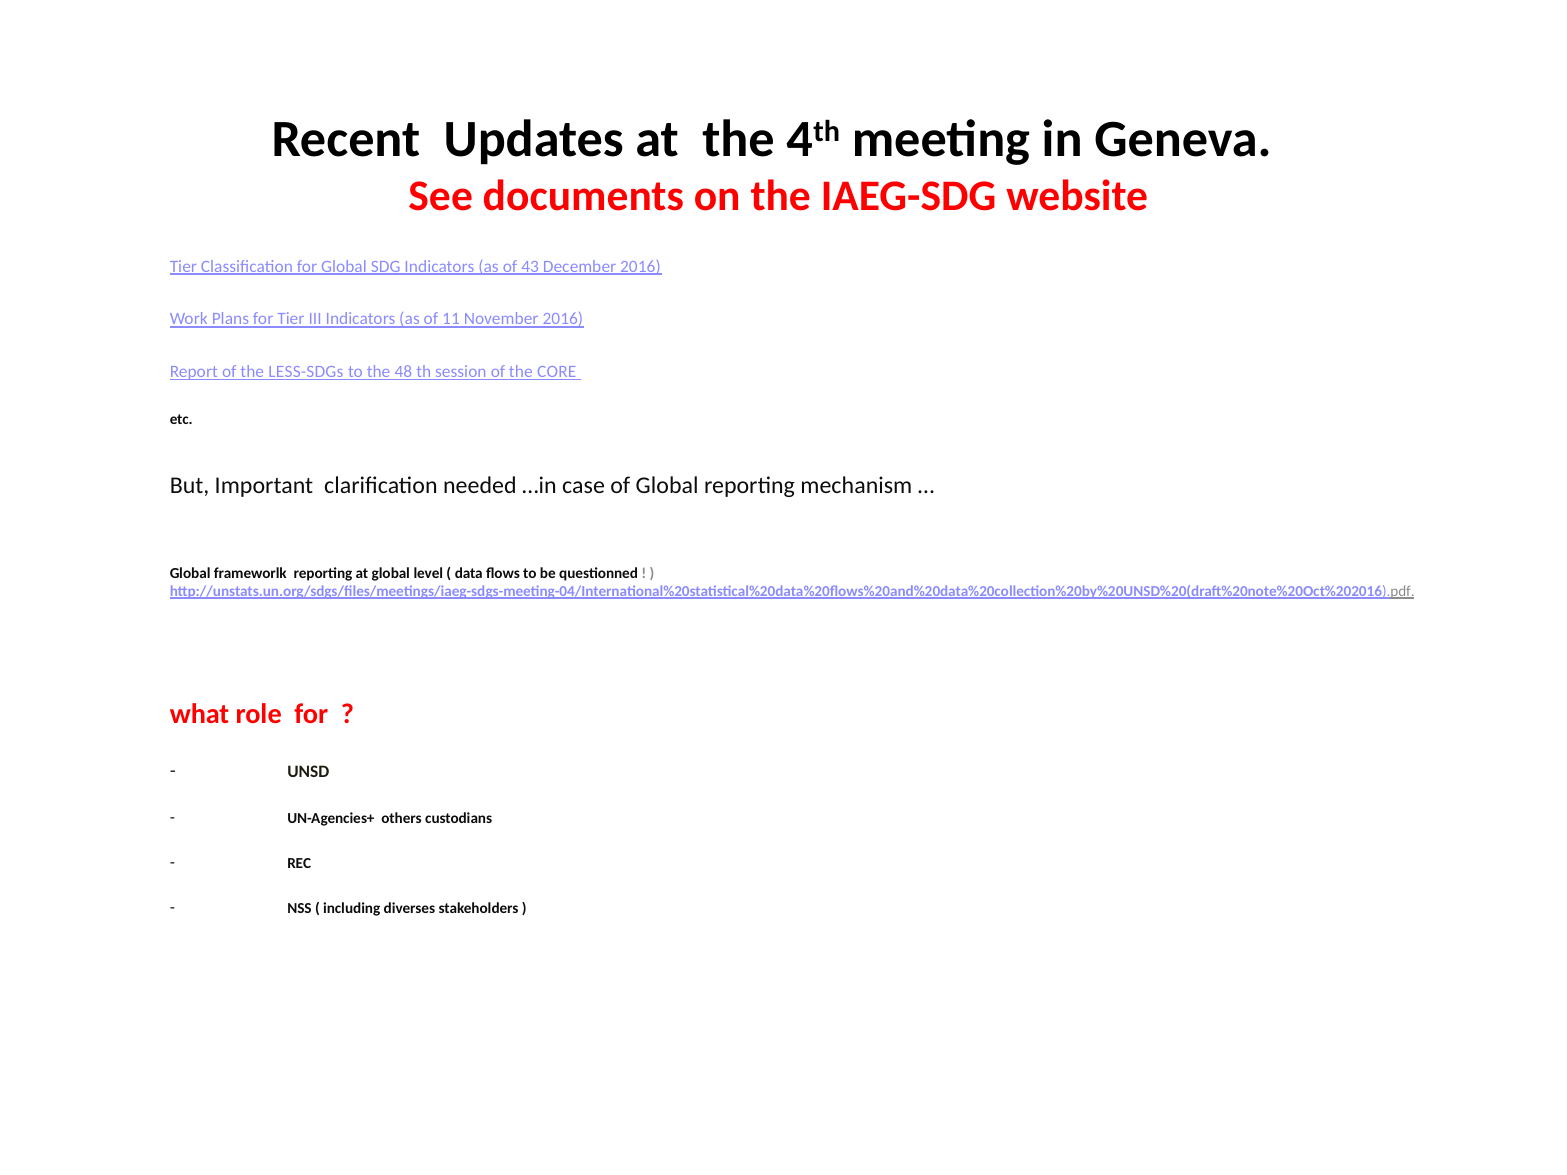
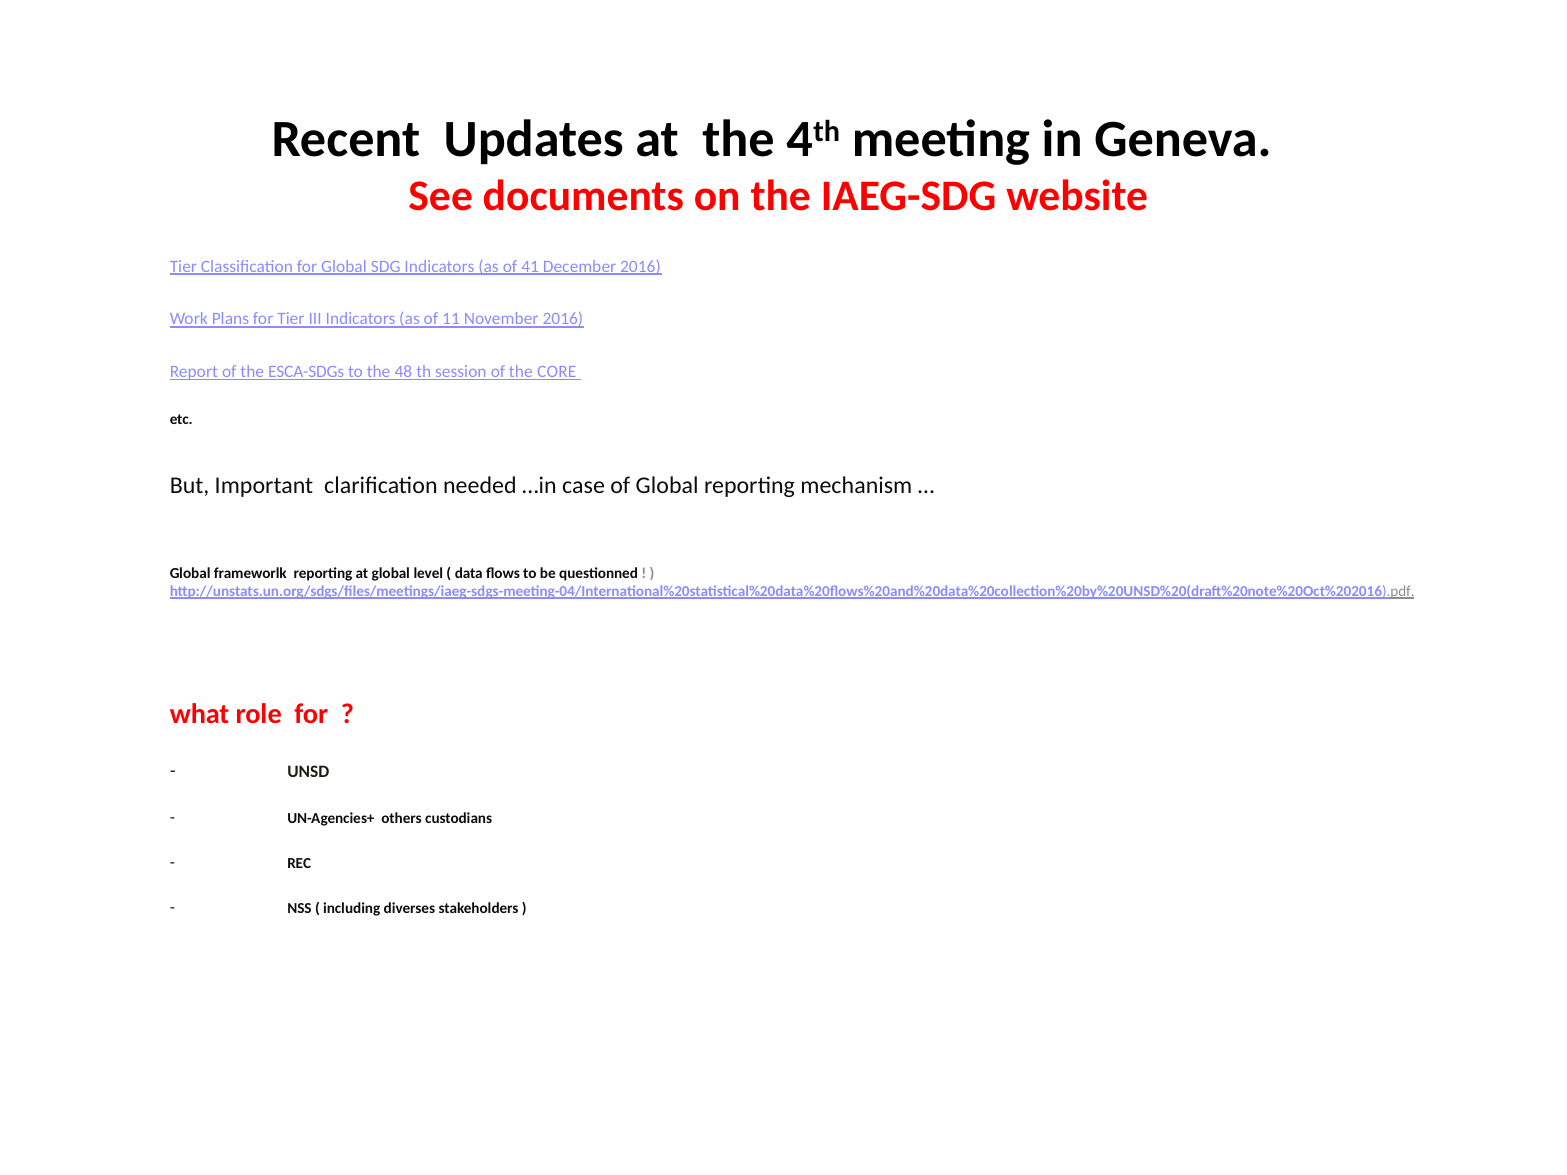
43: 43 -> 41 (530, 266)
LESS-SDGs: LESS-SDGs -> ESCA-SDGs (306, 372)
